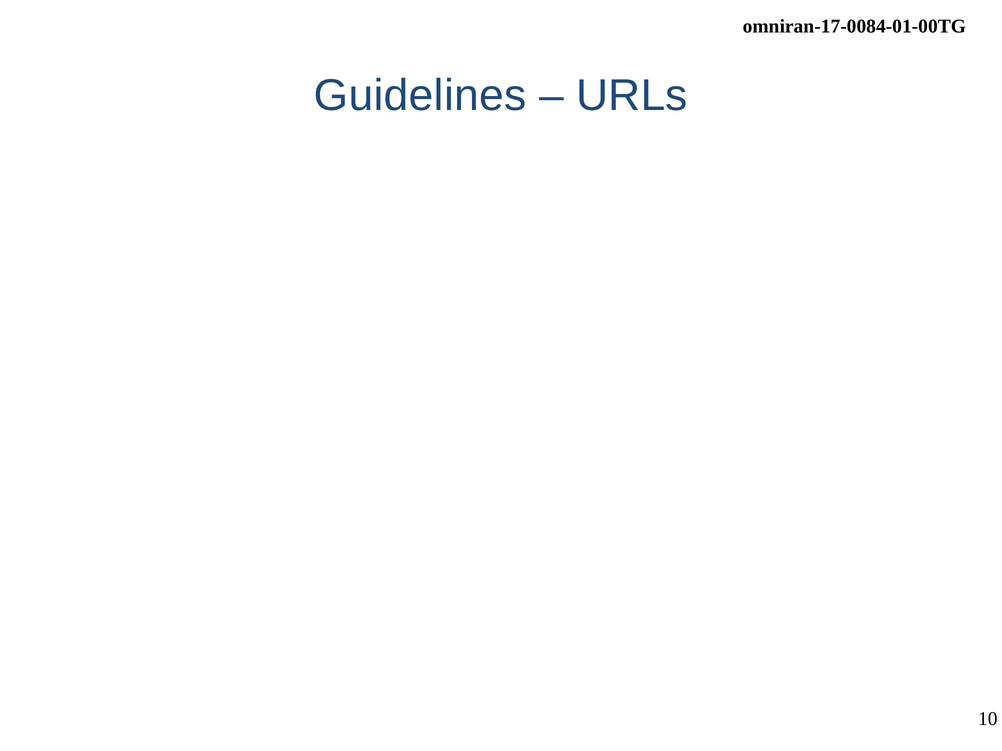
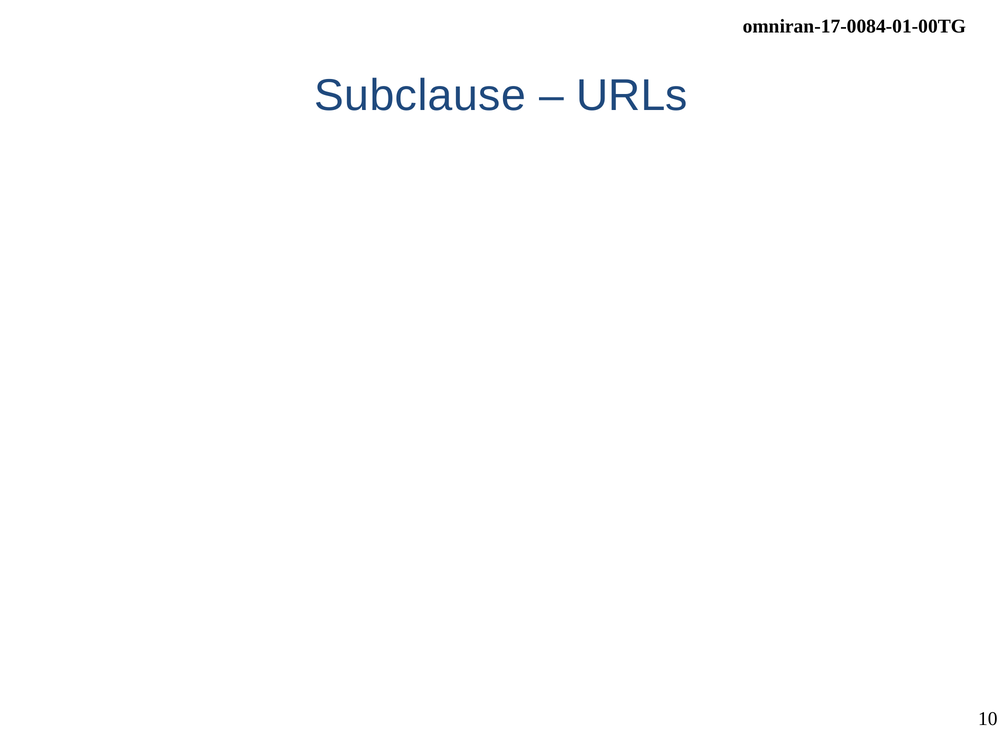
Guidelines: Guidelines -> Subclause (420, 96)
